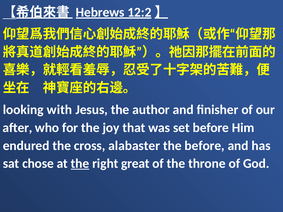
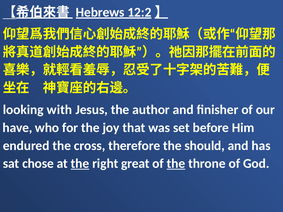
after: after -> have (17, 128)
alabaster: alabaster -> therefore (134, 146)
the before: before -> should (205, 146)
the underline: none -> present (176, 164)
